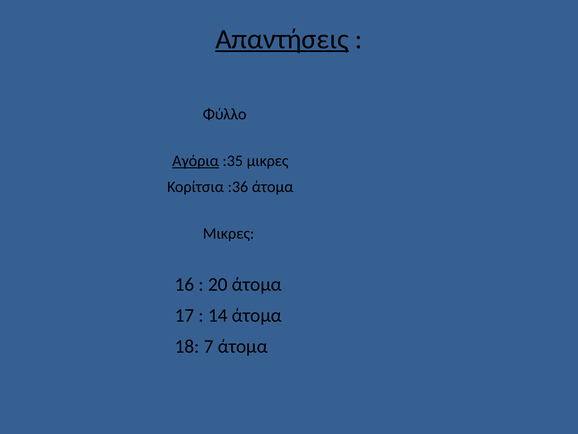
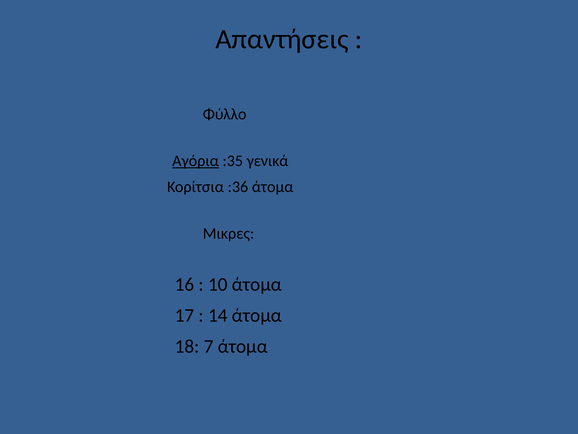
Απαντήσεις underline: present -> none (282, 39)
:35 μικρες: μικρες -> γενικά (268, 161)
20: 20 -> 10 (218, 284)
